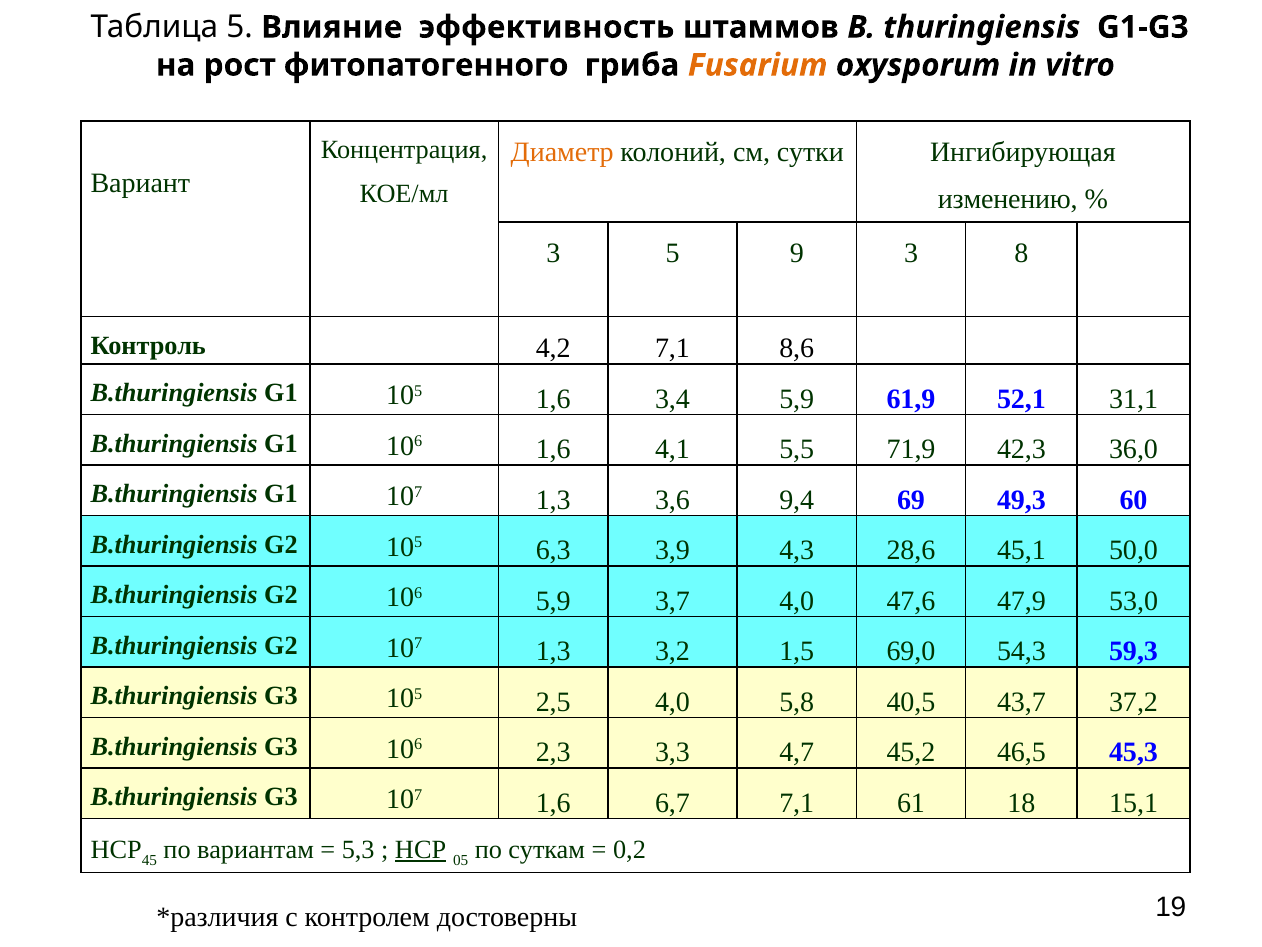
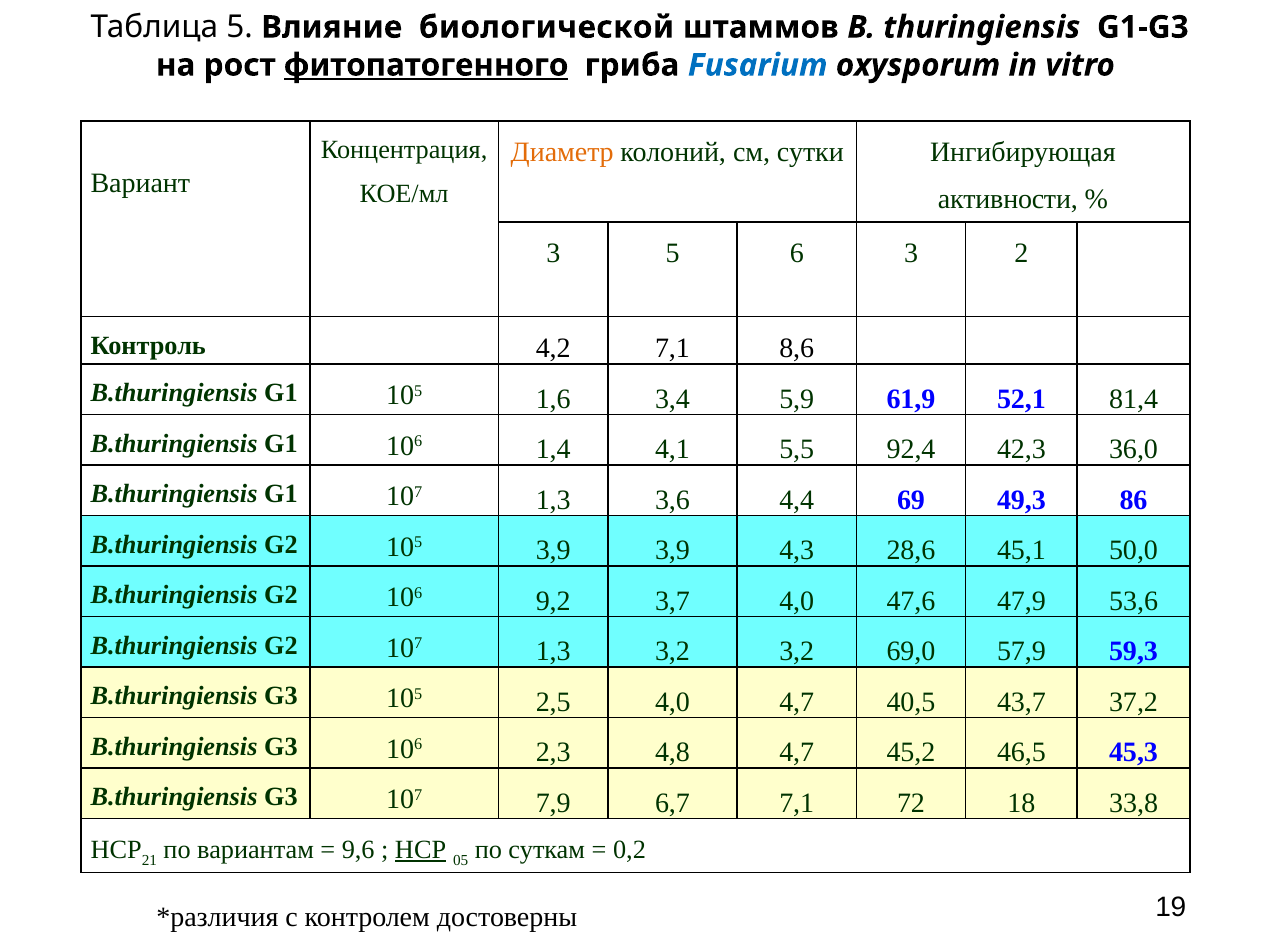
эффективность: эффективность -> биологической (546, 27)
фитопатогенного underline: none -> present (426, 65)
Fusarium colour: orange -> blue (758, 65)
изменению: изменению -> активности (1008, 199)
9: 9 -> 6 (797, 253)
8: 8 -> 2 (1021, 253)
31,1: 31,1 -> 81,4 (1134, 399)
106 1,6: 1,6 -> 1,4 (553, 449)
71,9: 71,9 -> 92,4 (911, 449)
9,4: 9,4 -> 4,4 (797, 500)
60: 60 -> 86 (1133, 500)
105 6,3: 6,3 -> 3,9 (553, 550)
106 5,9: 5,9 -> 9,2 (553, 601)
53,0: 53,0 -> 53,6 (1134, 601)
3,2 1,5: 1,5 -> 3,2 (797, 651)
54,3: 54,3 -> 57,9 (1021, 651)
4,0 5,8: 5,8 -> 4,7 (797, 702)
3,3: 3,3 -> 4,8 (672, 752)
107 1,6: 1,6 -> 7,9 (553, 803)
61: 61 -> 72 (911, 803)
15,1: 15,1 -> 33,8 (1134, 803)
45: 45 -> 21 (149, 860)
5,3: 5,3 -> 9,6 (358, 849)
